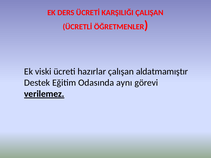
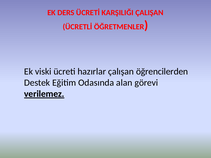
aldatmamıştır: aldatmamıştır -> öğrencilerden (162, 72)
aynı: aynı -> alan (124, 83)
